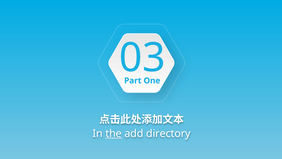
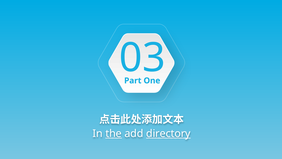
directory underline: none -> present (168, 133)
